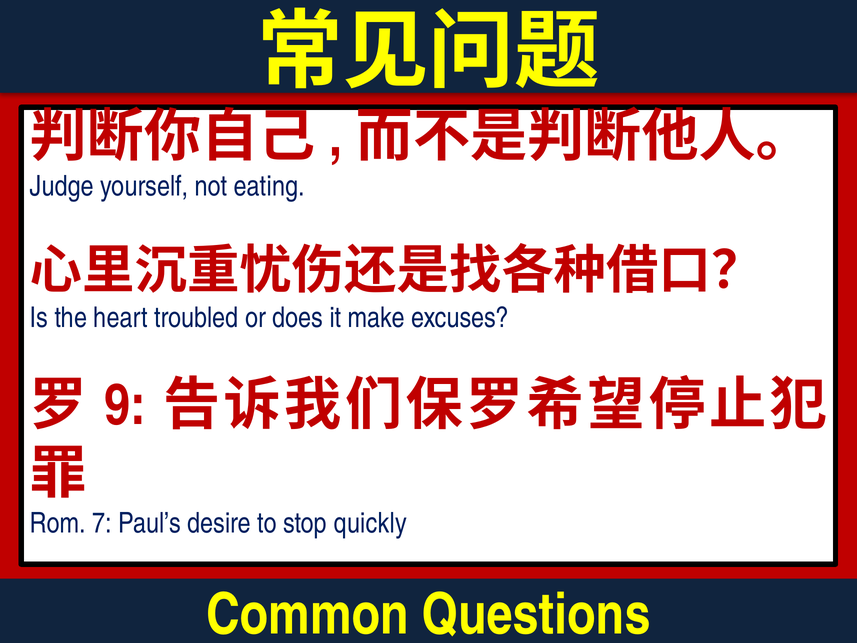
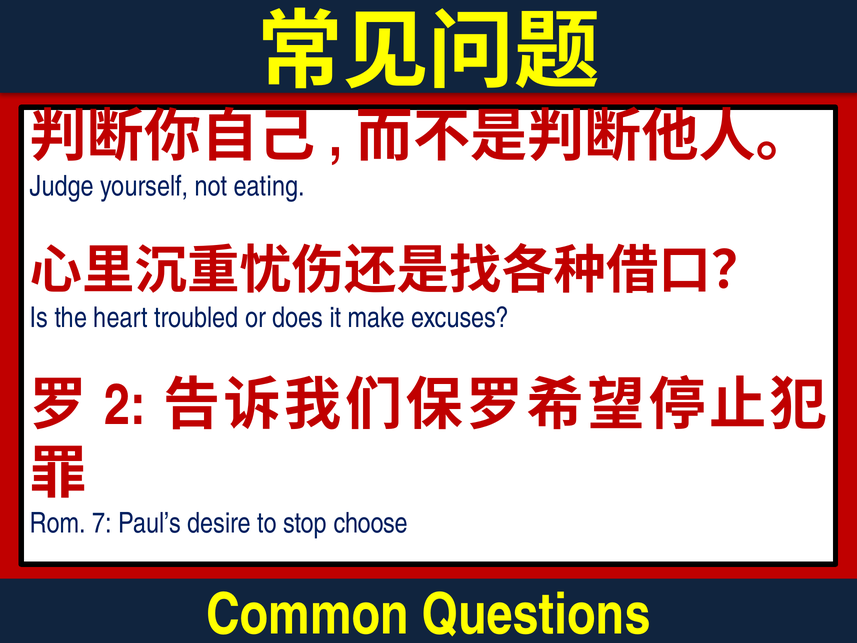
9: 9 -> 2 (125, 405)
quickly: quickly -> choose (371, 523)
